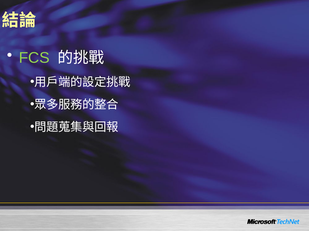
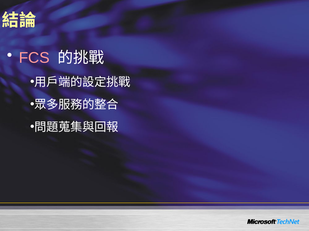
FCS colour: light green -> pink (34, 58)
